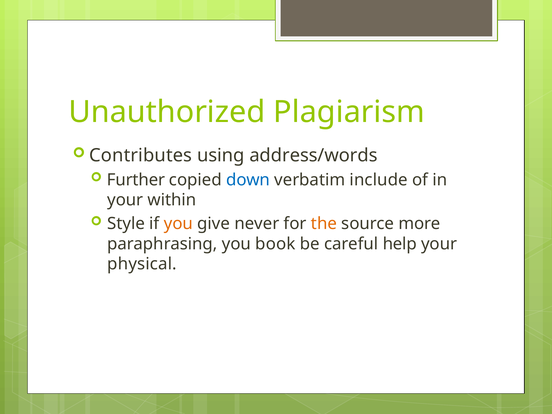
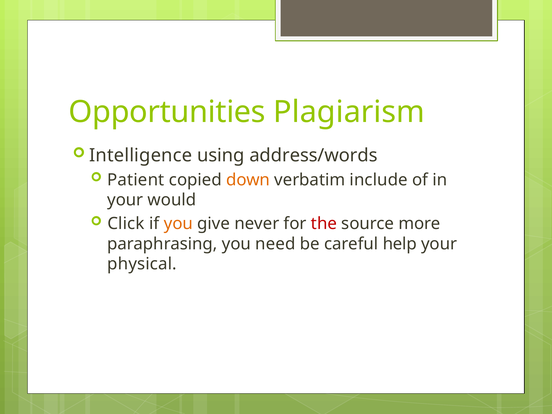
Unauthorized: Unauthorized -> Opportunities (167, 112)
Contributes: Contributes -> Intelligence (141, 155)
Further: Further -> Patient (136, 180)
down colour: blue -> orange (248, 180)
within: within -> would (172, 200)
Style: Style -> Click (126, 224)
the colour: orange -> red (324, 224)
book: book -> need (275, 244)
